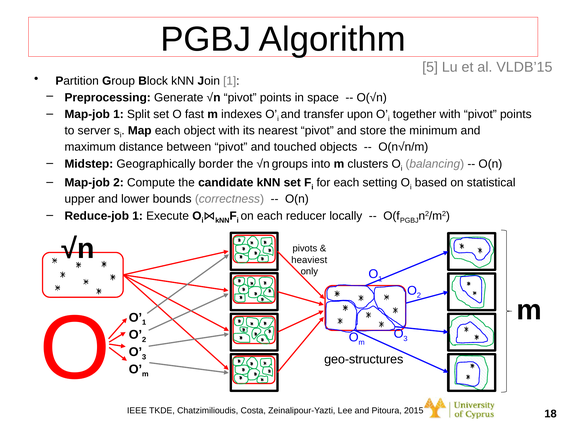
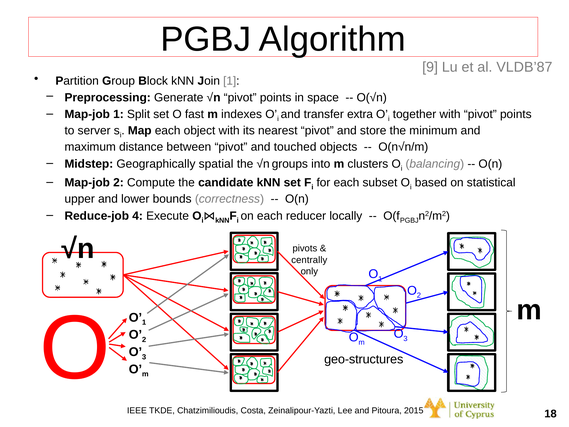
5: 5 -> 9 (430, 67)
VLDB’15: VLDB’15 -> VLDB’87 (524, 67)
upon: upon -> extra (360, 114)
border: border -> spatial (216, 164)
setting: setting -> subset (380, 183)
Reduce-job 1: 1 -> 4 (138, 216)
heaviest: heaviest -> centrally (309, 260)
